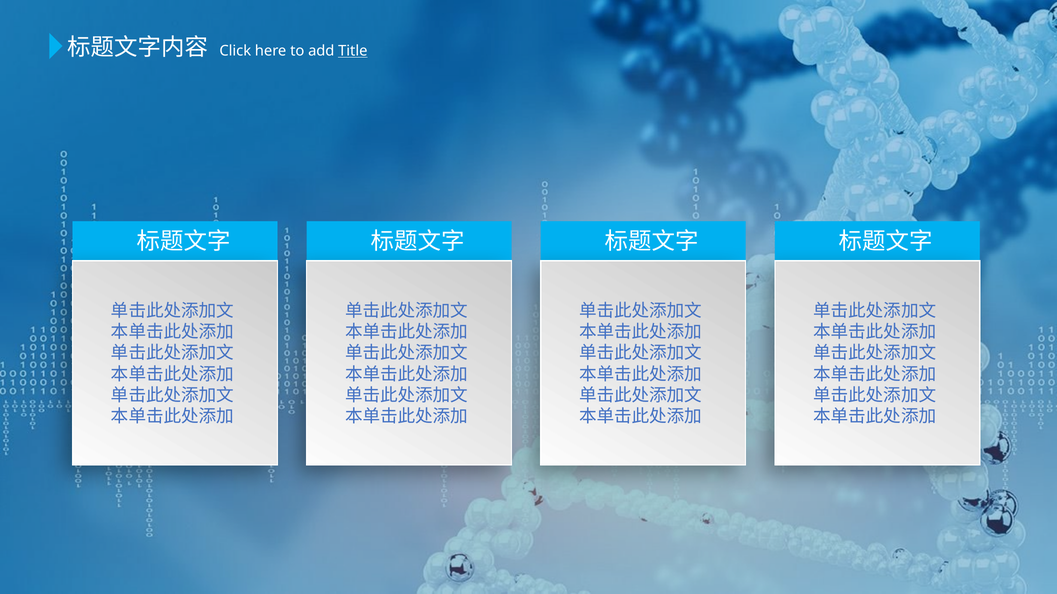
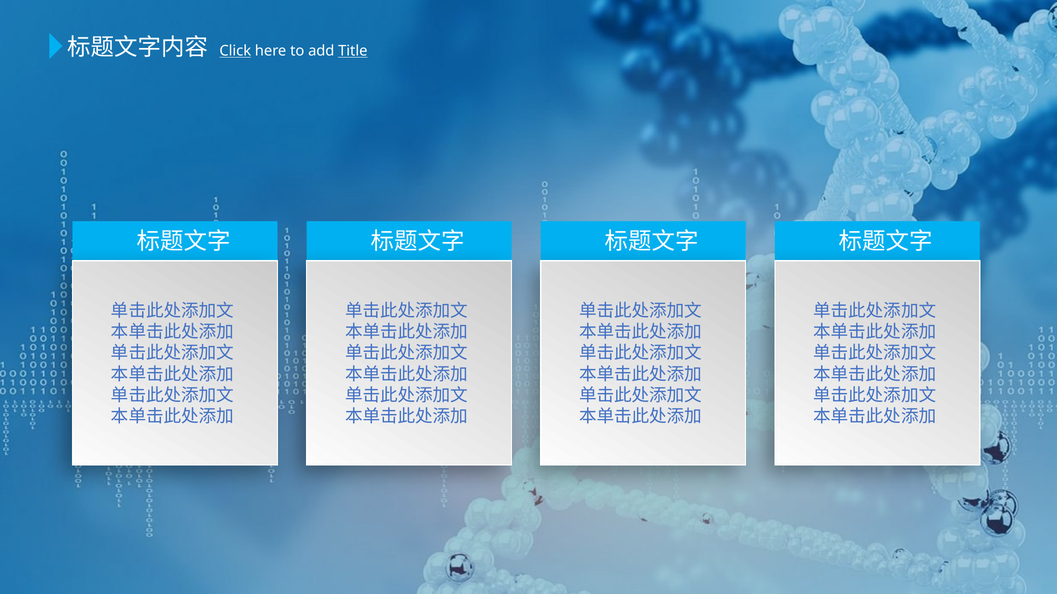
Click underline: none -> present (235, 51)
